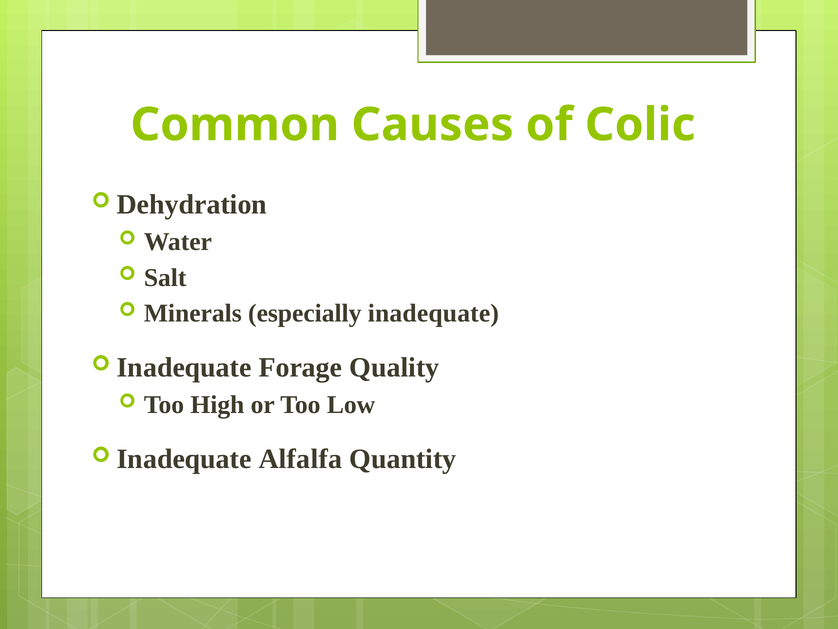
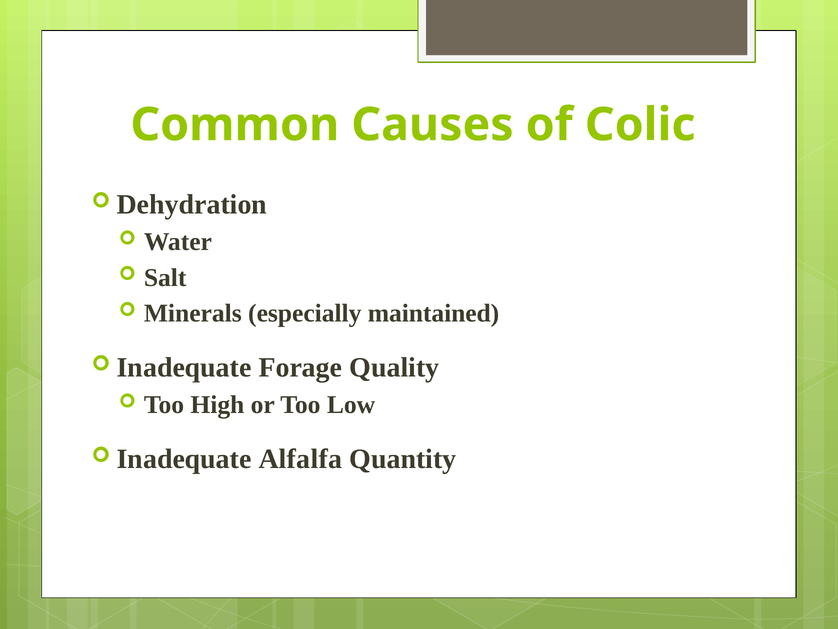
especially inadequate: inadequate -> maintained (434, 313)
